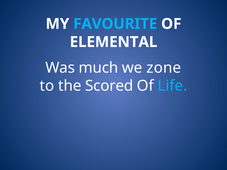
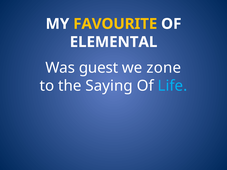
FAVOURITE colour: light blue -> yellow (115, 24)
much: much -> guest (98, 68)
Scored: Scored -> Saying (109, 86)
